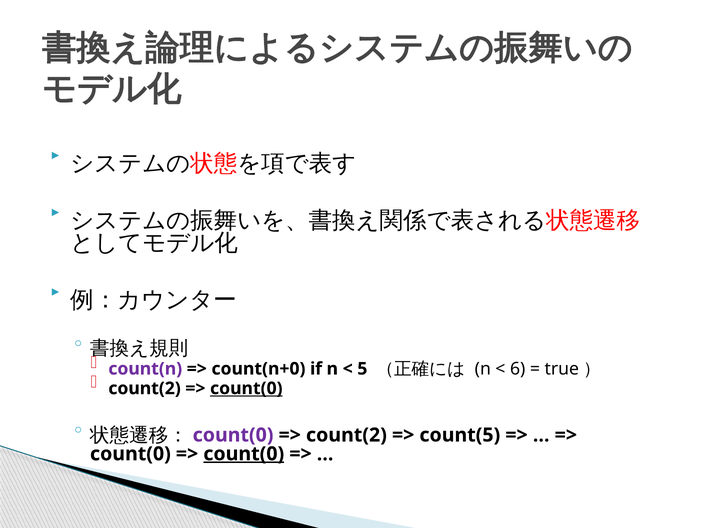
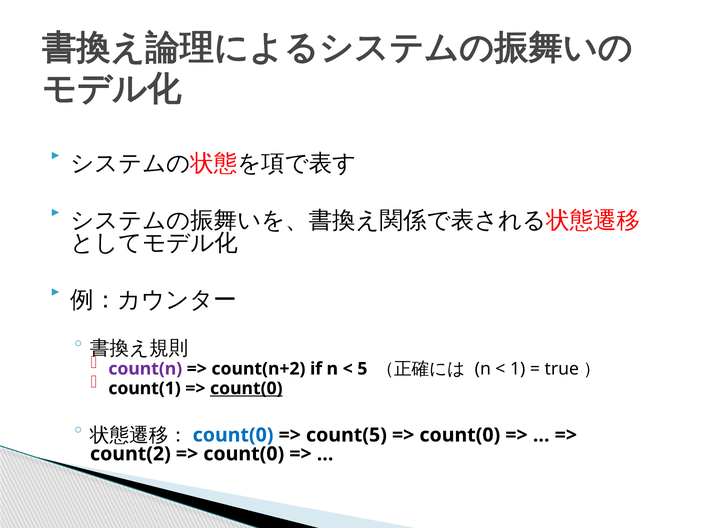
count(n+0: count(n+0 -> count(n+2 (258, 369)
6: 6 -> 1 (518, 369)
count(2: count(2 -> count(1 (145, 388)
count(0 colour: purple -> blue (233, 435)
count(2: count(2 -> count(5 (346, 435)
count(5: count(5 -> count(0 (460, 435)
count(0: count(0 -> count(2 (130, 454)
count(0 underline: present -> none (244, 454)
